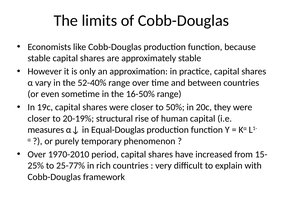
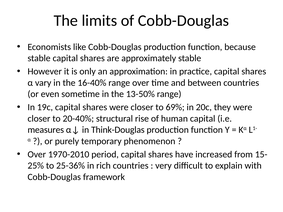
52-40%: 52-40% -> 16-40% (92, 83)
16-50%: 16-50% -> 13-50% (140, 94)
50%: 50% -> 69% (175, 107)
20-19%: 20-19% -> 20-40% (78, 119)
Equal-Douglas: Equal-Douglas -> Think-Douglas (118, 130)
25-77%: 25-77% -> 25-36% (71, 166)
